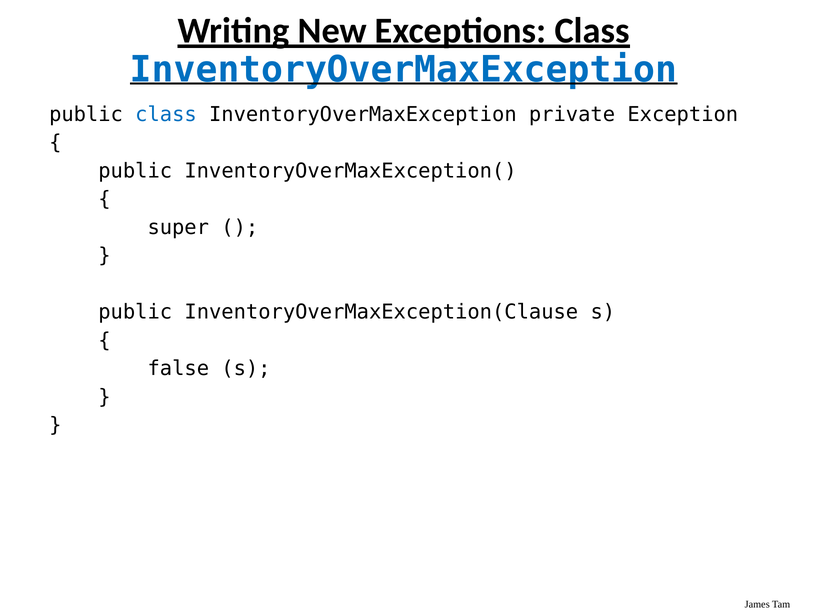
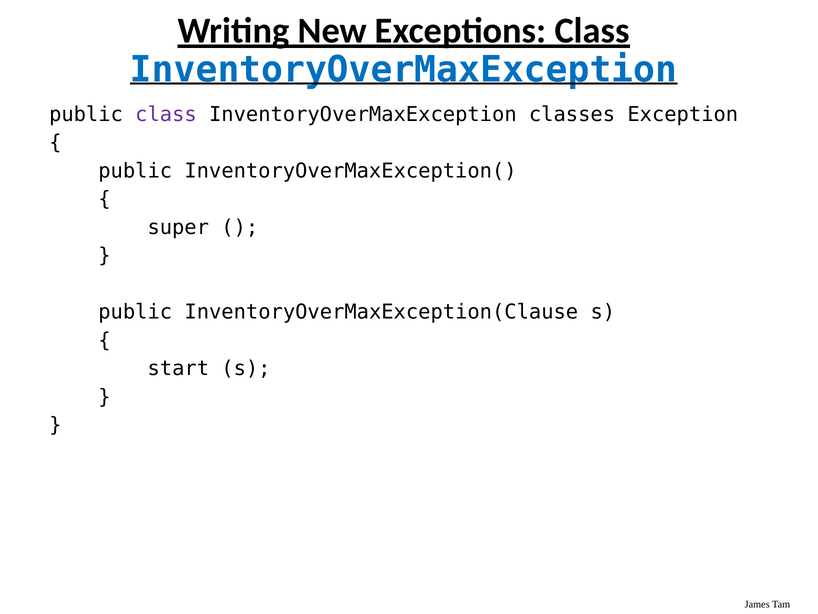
class colour: blue -> purple (166, 114)
private: private -> classes (572, 114)
false: false -> start (178, 368)
